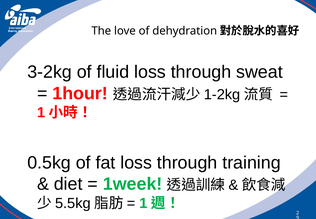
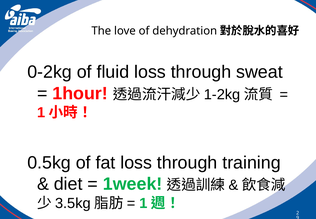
3-2kg: 3-2kg -> 0-2kg (50, 72)
5.5kg: 5.5kg -> 3.5kg (73, 203)
